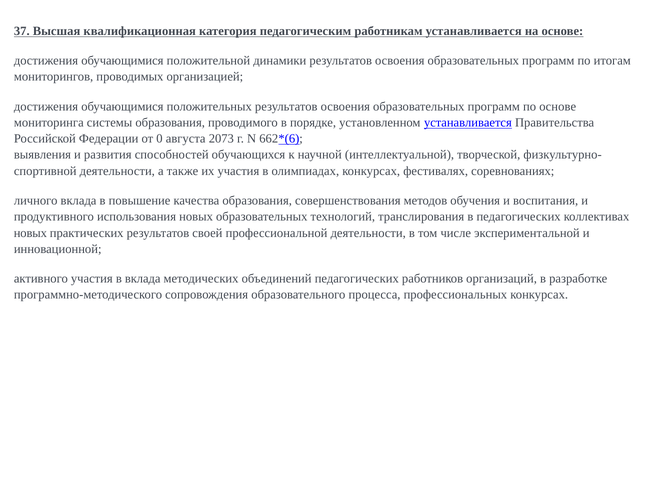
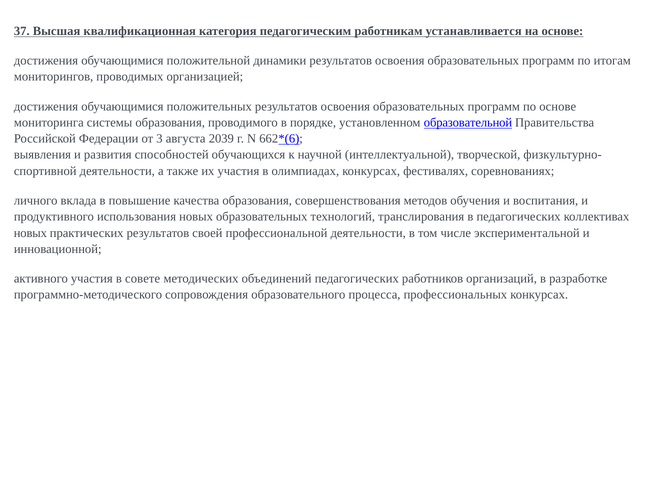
установленном устанавливается: устанавливается -> образовательной (468, 122)
0: 0 -> 3 (159, 139)
2073: 2073 -> 2039 (221, 139)
в вклада: вклада -> совете (143, 278)
